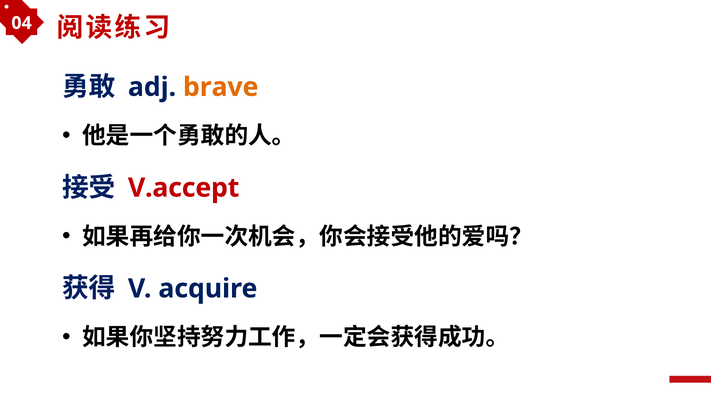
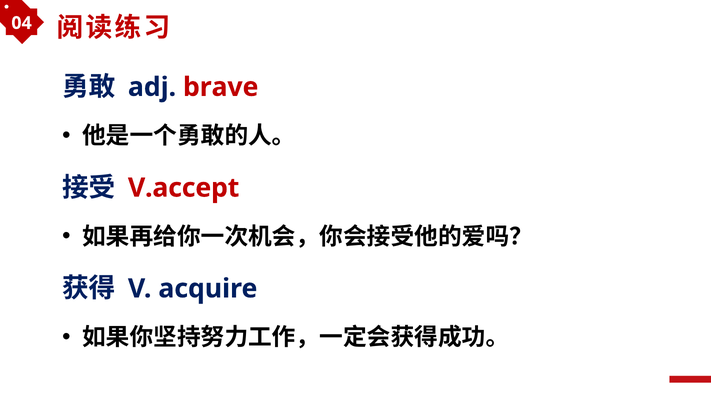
brave colour: orange -> red (221, 87)
